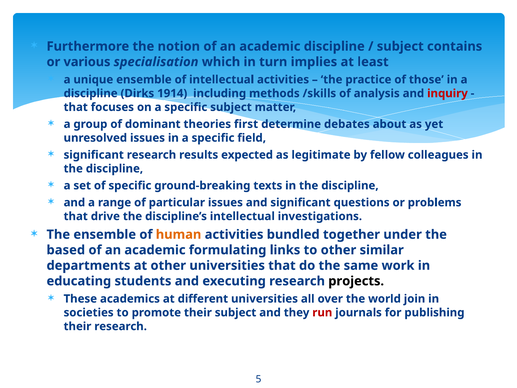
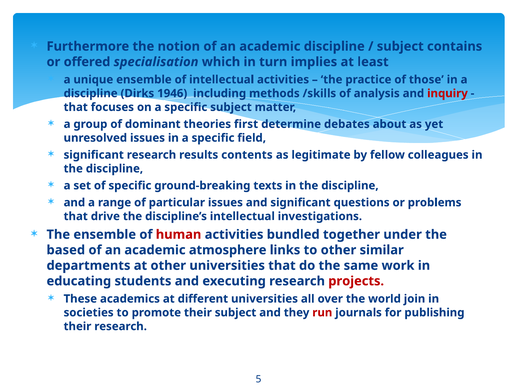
various: various -> offered (87, 62)
1914: 1914 -> 1946 (172, 93)
expected: expected -> contents (247, 155)
human colour: orange -> red (179, 234)
formulating: formulating -> atmosphere (228, 250)
projects colour: black -> red (356, 281)
